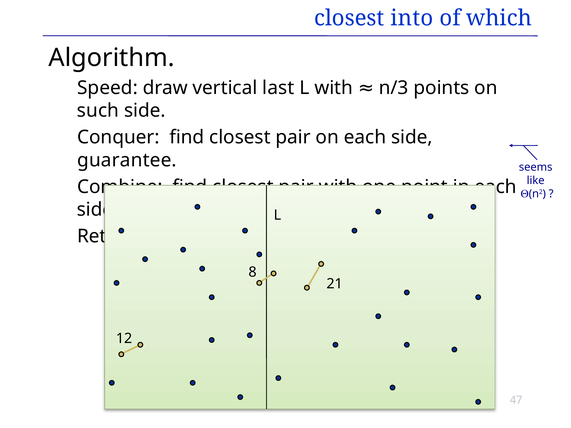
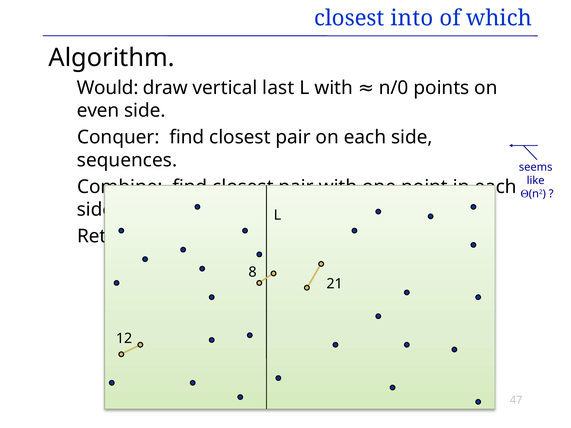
Speed: Speed -> Would (108, 88)
n/3: n/3 -> n/0 (394, 88)
such: such -> even (98, 111)
guarantee: guarantee -> sequences (127, 160)
